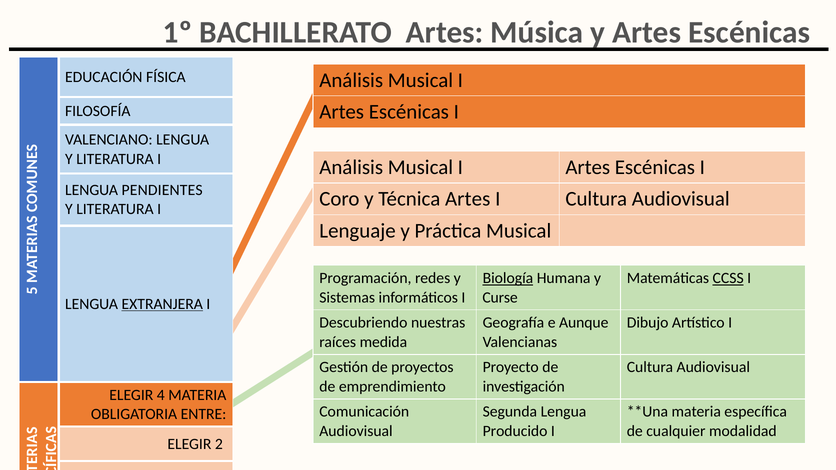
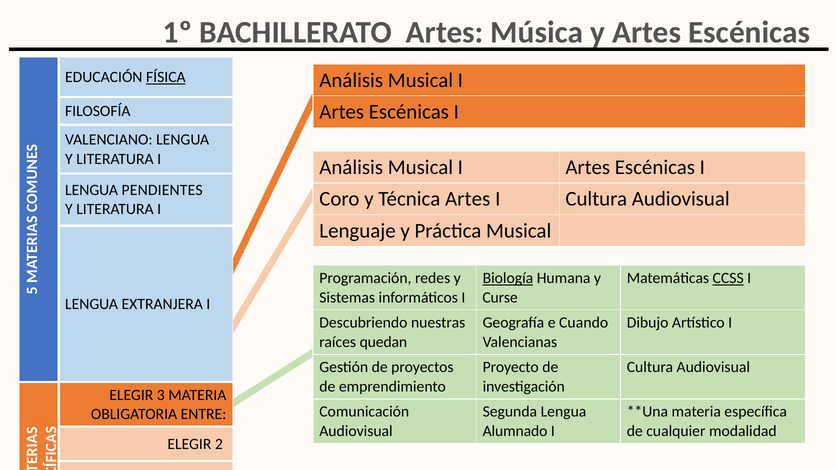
FÍSICA underline: none -> present (166, 77)
EXTRANJERA underline: present -> none (162, 304)
Aunque: Aunque -> Cuando (584, 323)
medida: medida -> quedan (383, 342)
ELEGIR 4: 4 -> 3 (161, 395)
Producido: Producido -> Alumnado (515, 431)
